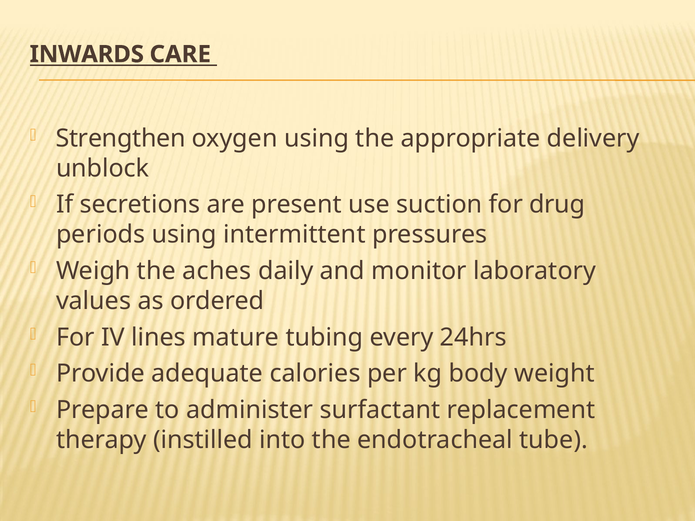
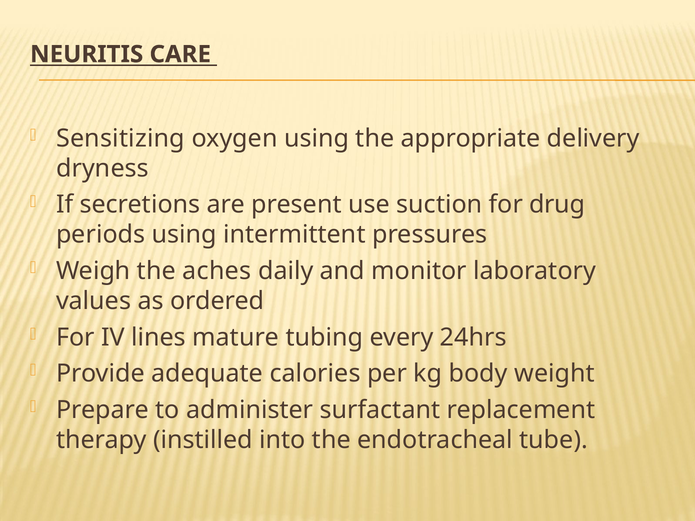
INWARDS: INWARDS -> NEURITIS (87, 54)
Strengthen: Strengthen -> Sensitizing (120, 138)
unblock: unblock -> dryness (102, 168)
